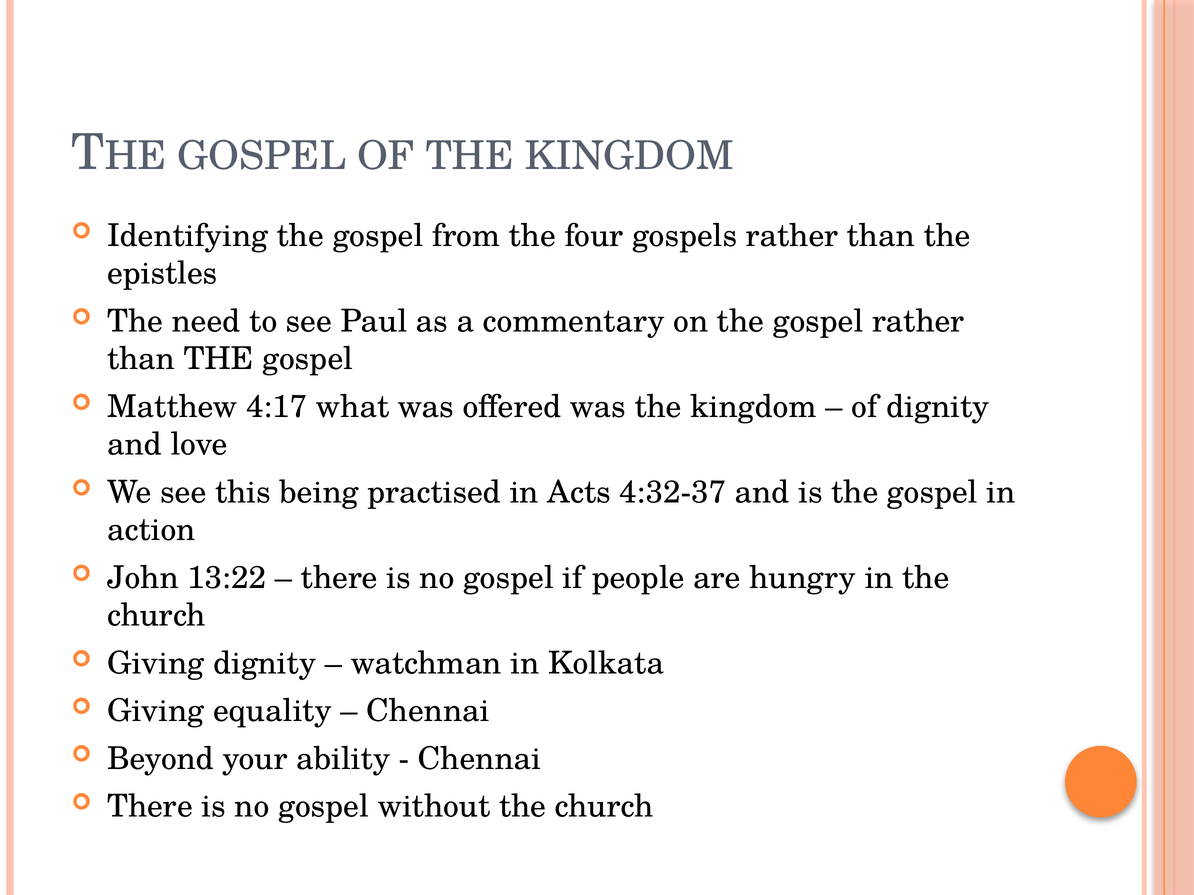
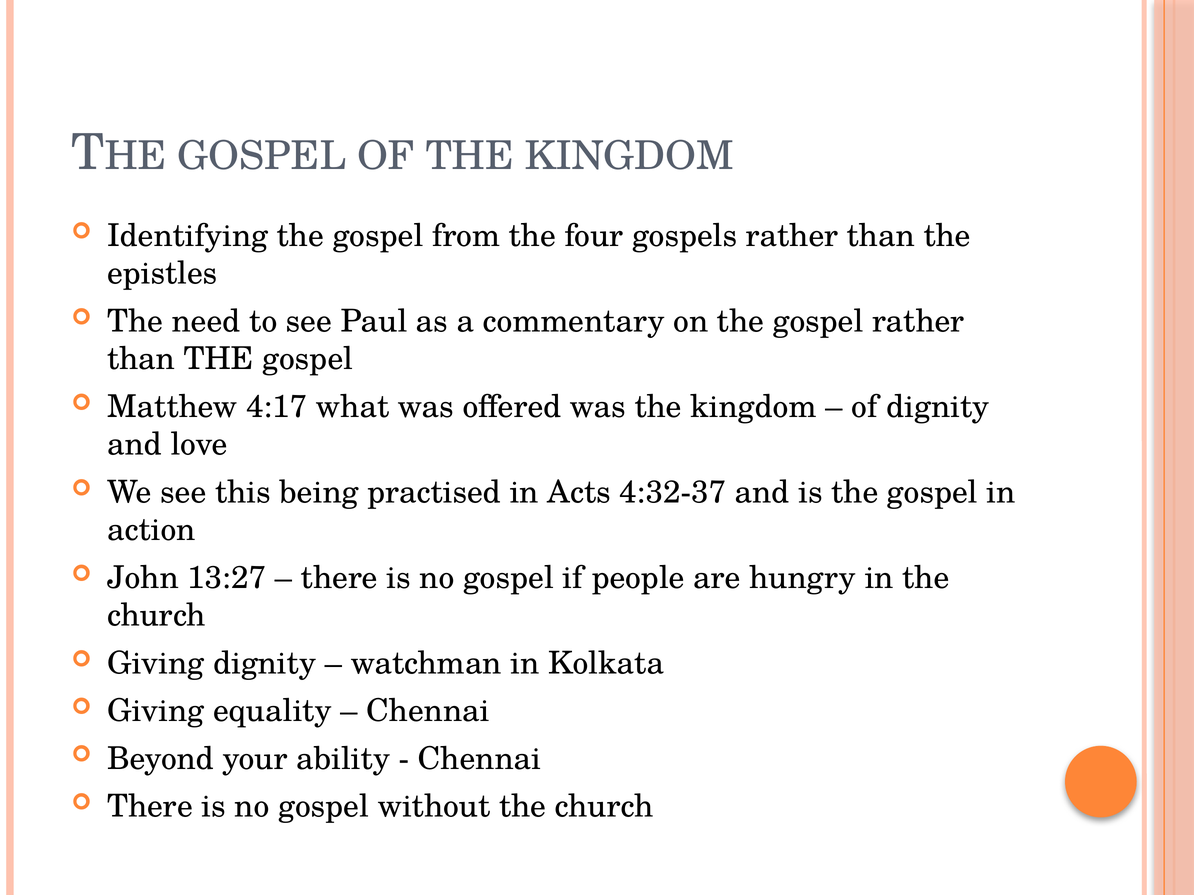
13:22: 13:22 -> 13:27 (227, 578)
